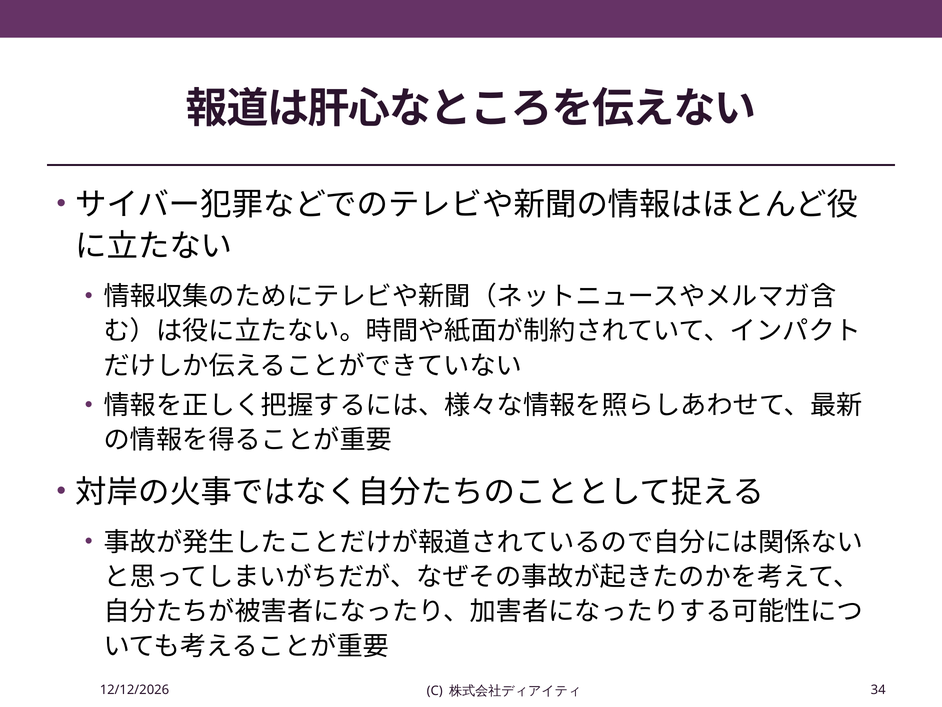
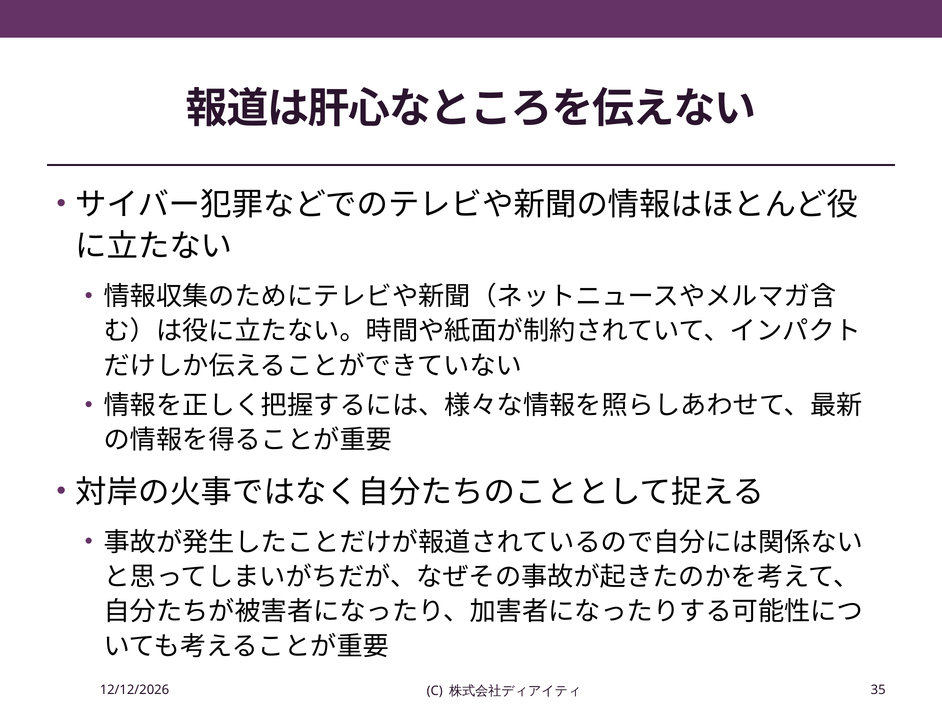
34: 34 -> 35 (878, 689)
